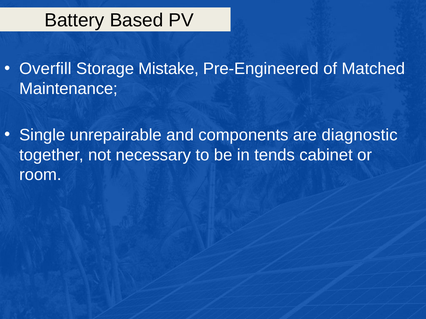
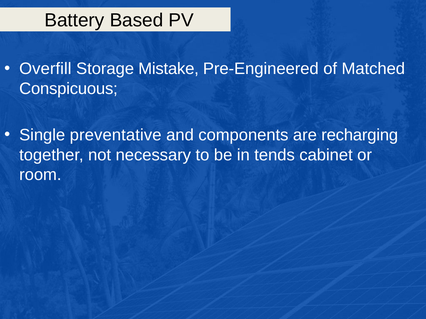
Maintenance: Maintenance -> Conspicuous (68, 89)
unrepairable: unrepairable -> preventative (116, 135)
diagnostic: diagnostic -> recharging (360, 135)
